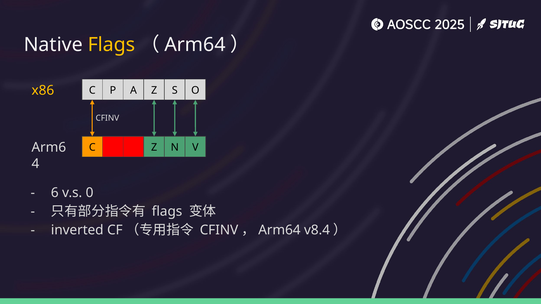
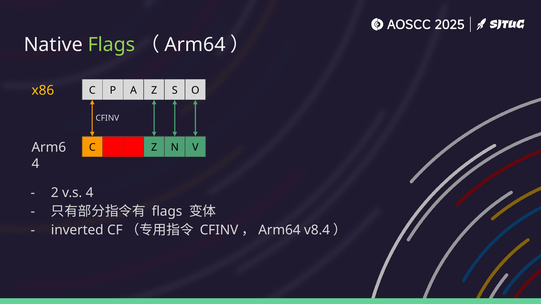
Flags colour: yellow -> light green (112, 45)
6: 6 -> 2 (55, 193)
v.s 0: 0 -> 4 (90, 193)
